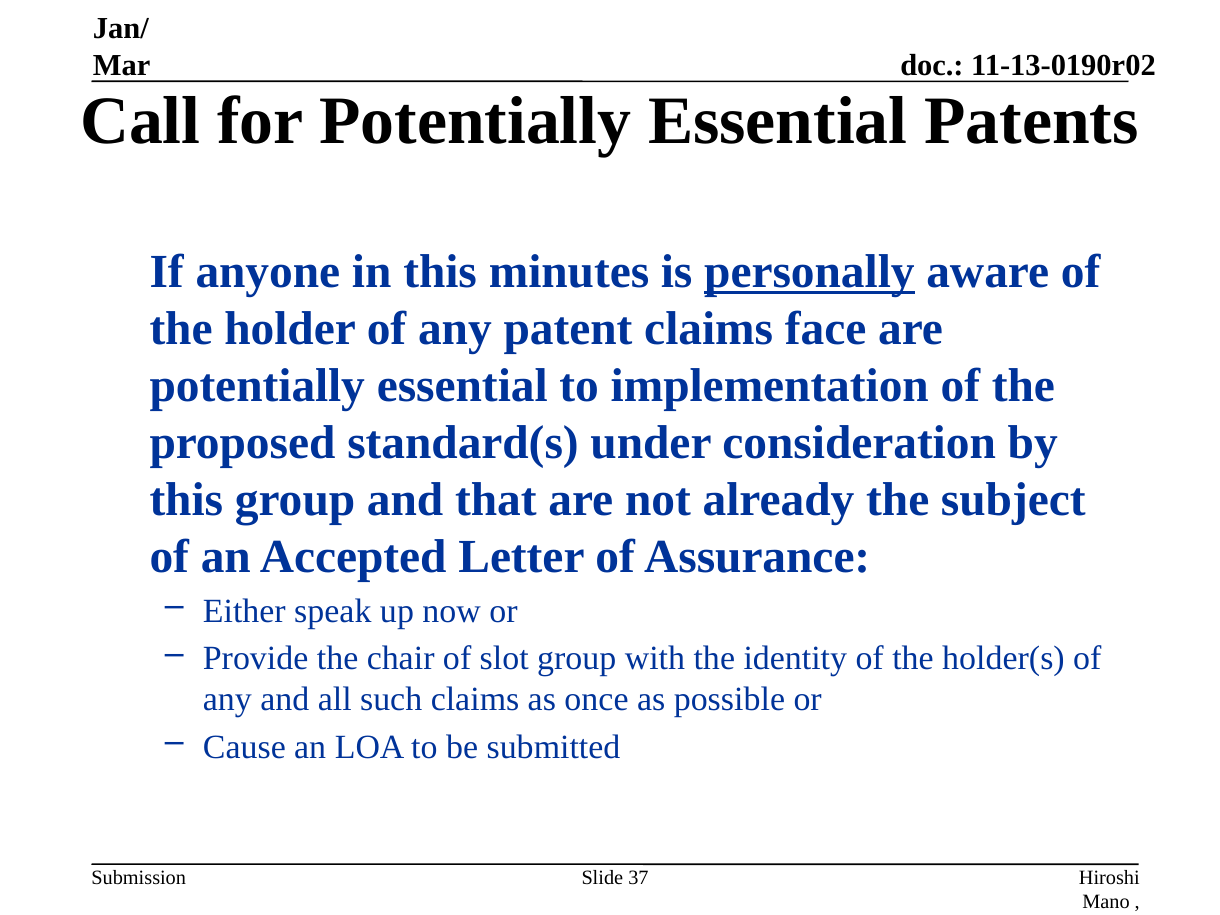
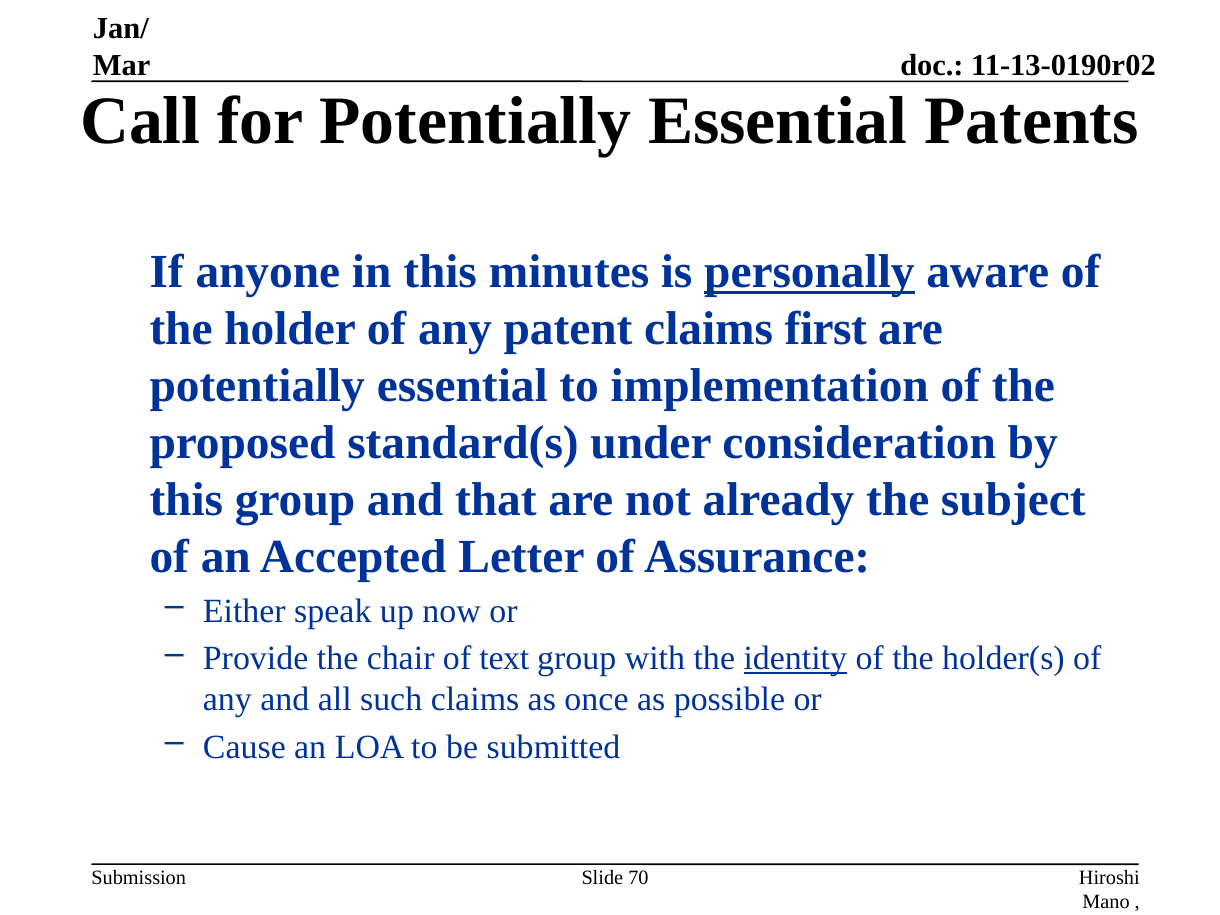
face: face -> first (826, 329)
slot: slot -> text (504, 659)
identity underline: none -> present (795, 659)
37: 37 -> 70 (638, 878)
